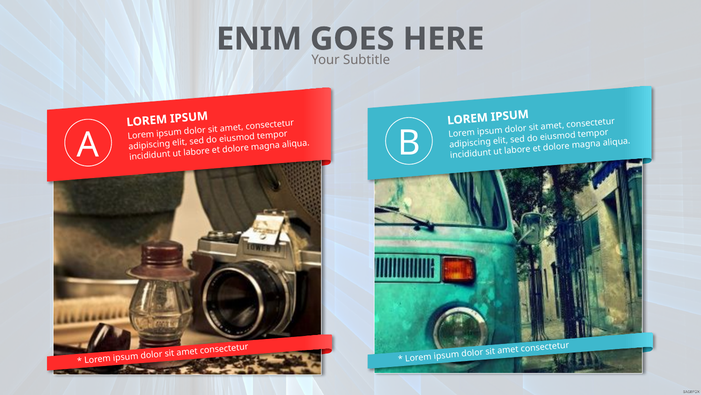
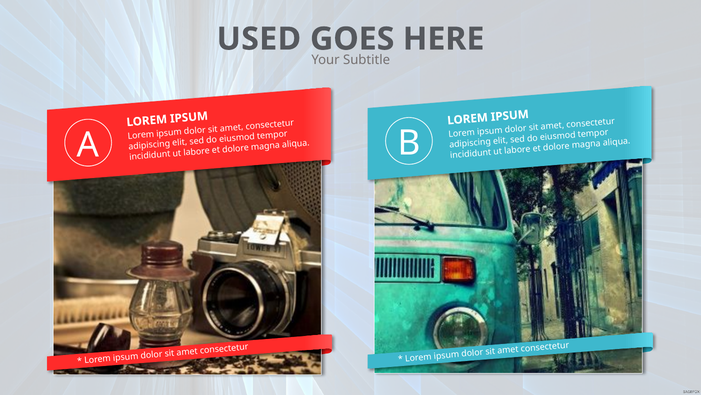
ENIM: ENIM -> USED (259, 39)
